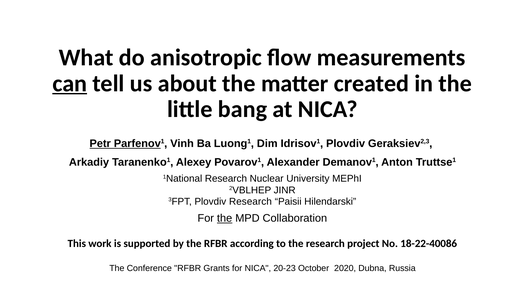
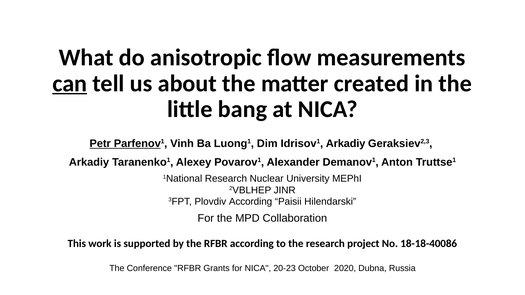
Idrisov1 Plovdiv: Plovdiv -> Arkadiy (346, 144)
Plovdiv Research: Research -> According (251, 202)
the underline: present -> none (225, 218)
18-22-40086: 18-22-40086 -> 18-18-40086 (429, 244)
